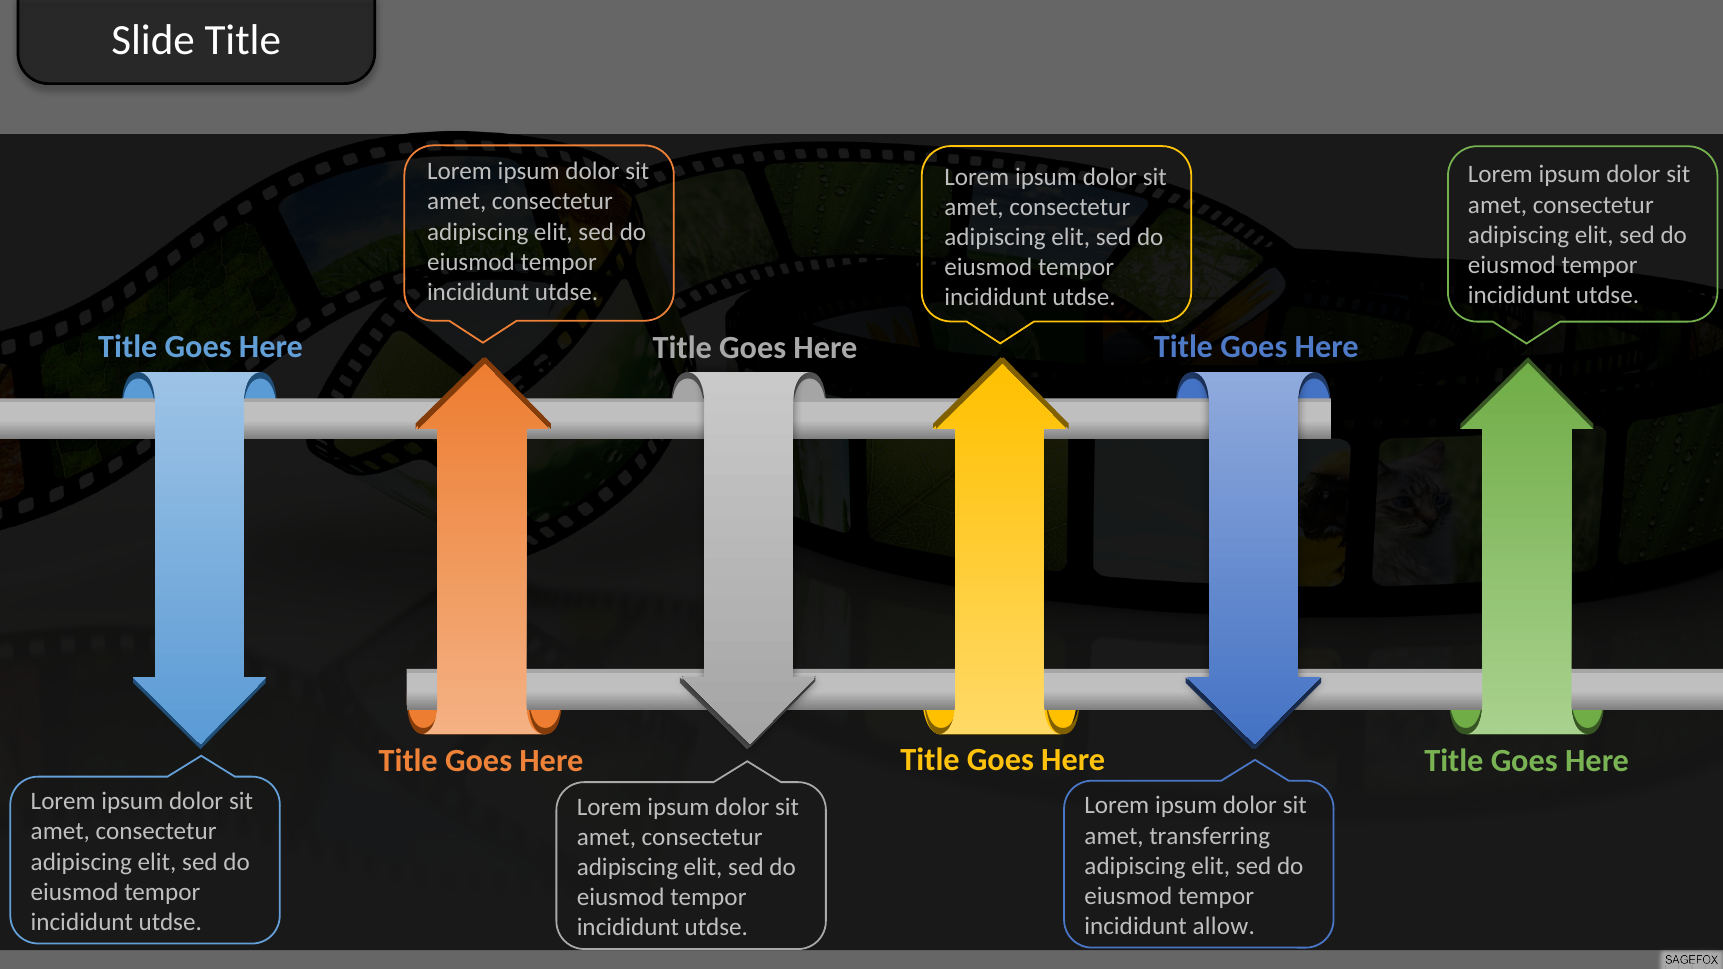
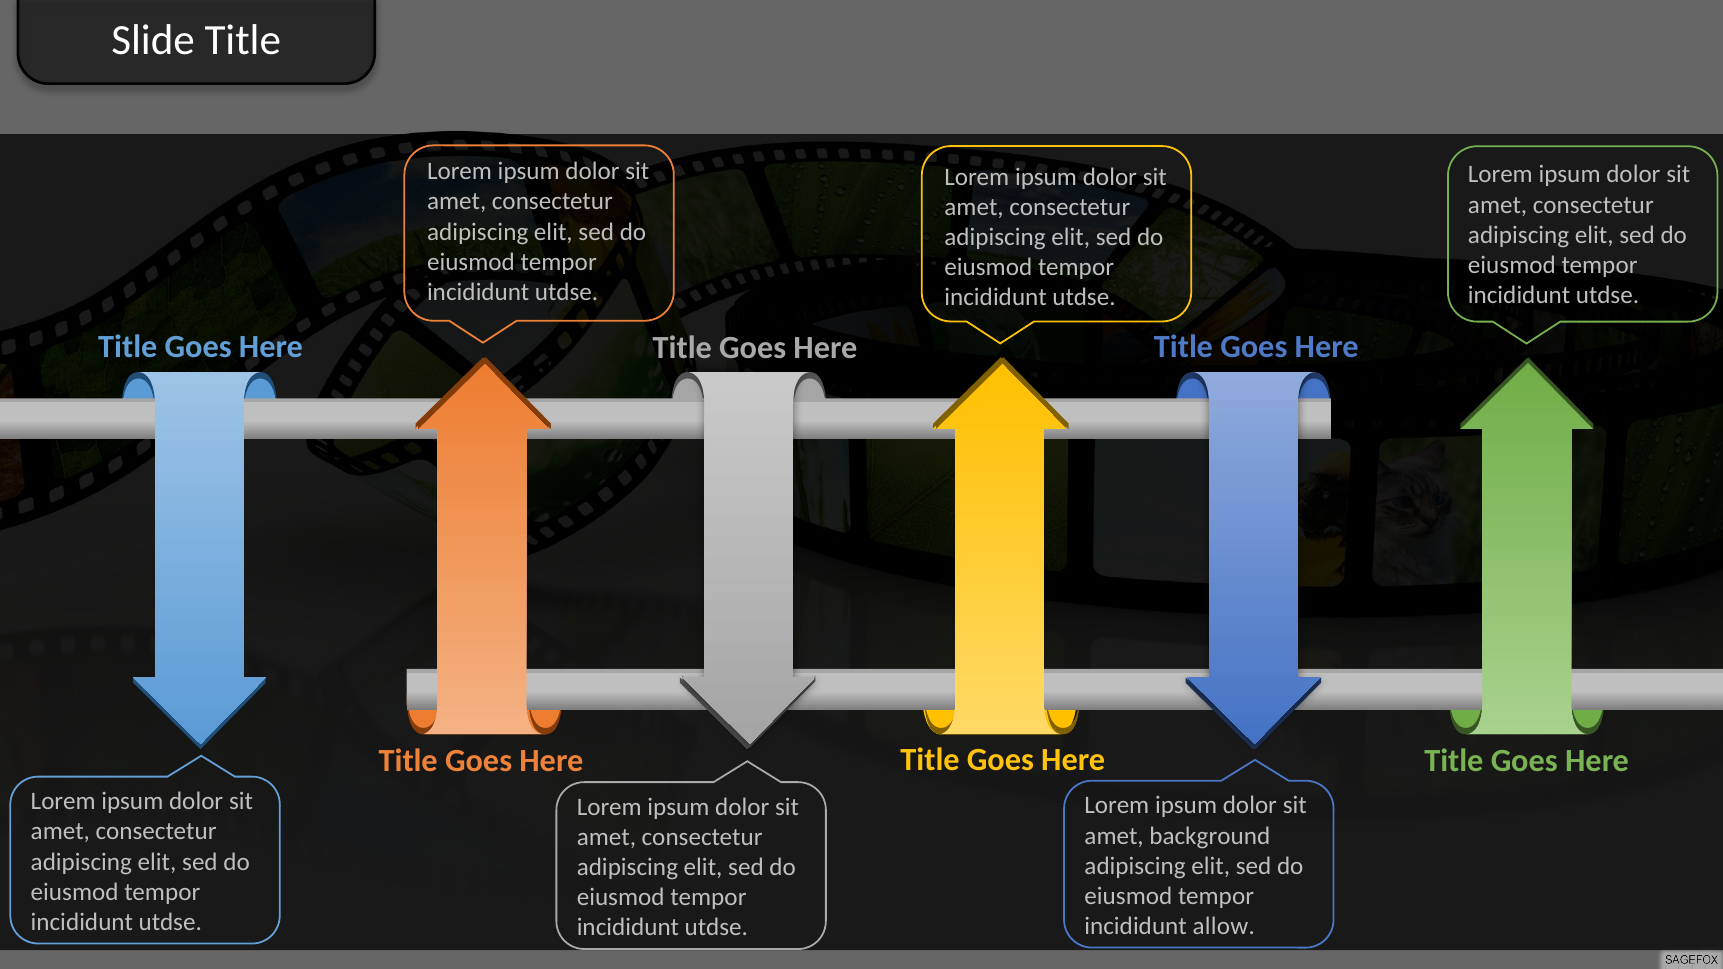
transferring: transferring -> background (1210, 836)
